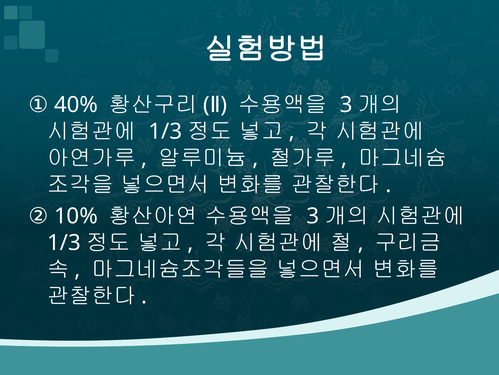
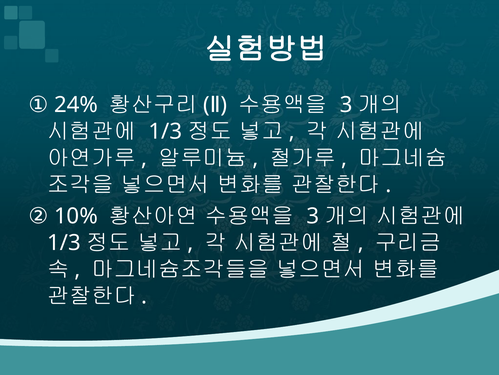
40%: 40% -> 24% (76, 105)
